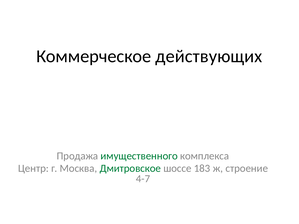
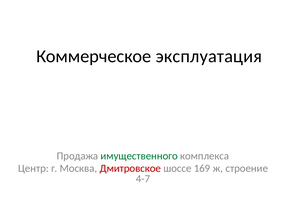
действующих: действующих -> эксплуатация (209, 56)
Дмитровское colour: green -> red (130, 169)
183: 183 -> 169 (202, 169)
